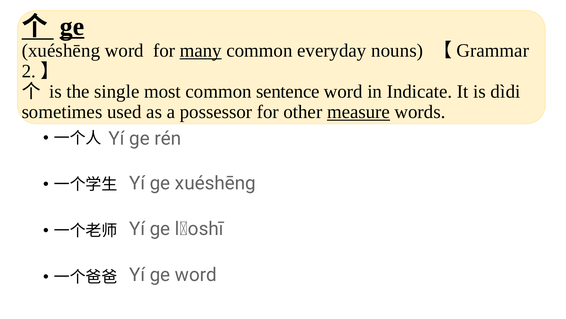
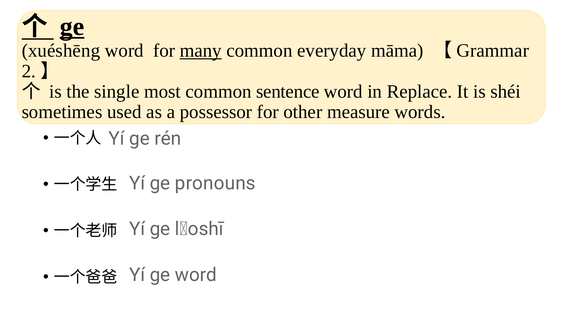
nouns: nouns -> māma (397, 51)
Indicate: Indicate -> Replace (420, 91)
dìdi: dìdi -> shéi (506, 91)
measure underline: present -> none (358, 112)
Yí ge xuéshēng: xuéshēng -> pronouns (215, 183)
